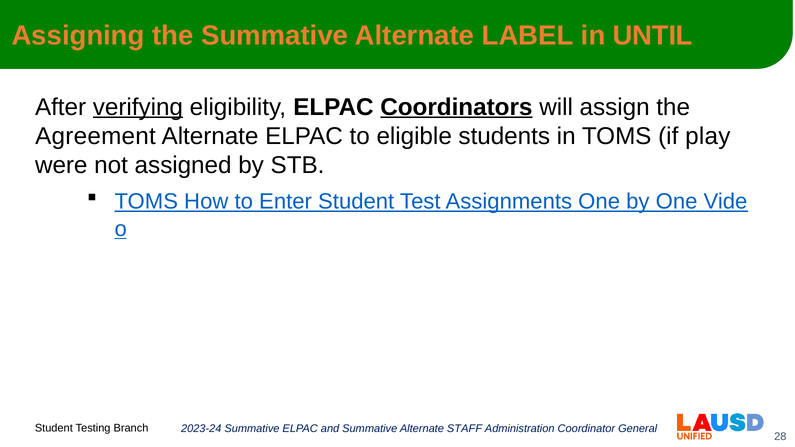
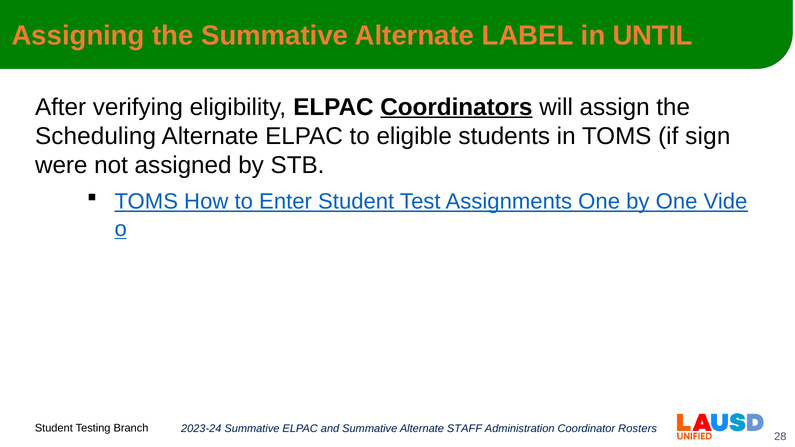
verifying underline: present -> none (138, 107)
Agreement: Agreement -> Scheduling (96, 136)
play: play -> sign (708, 136)
General: General -> Rosters (638, 429)
